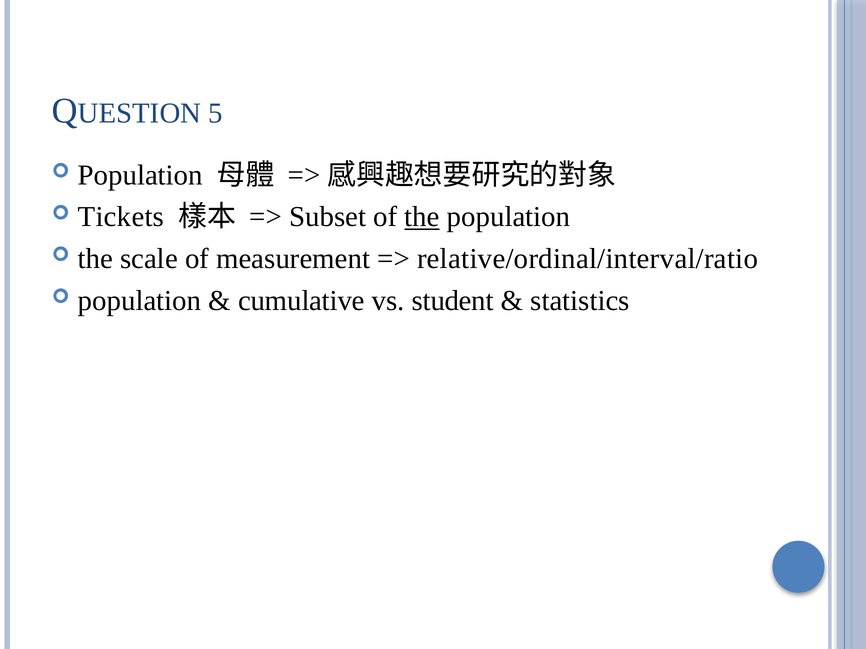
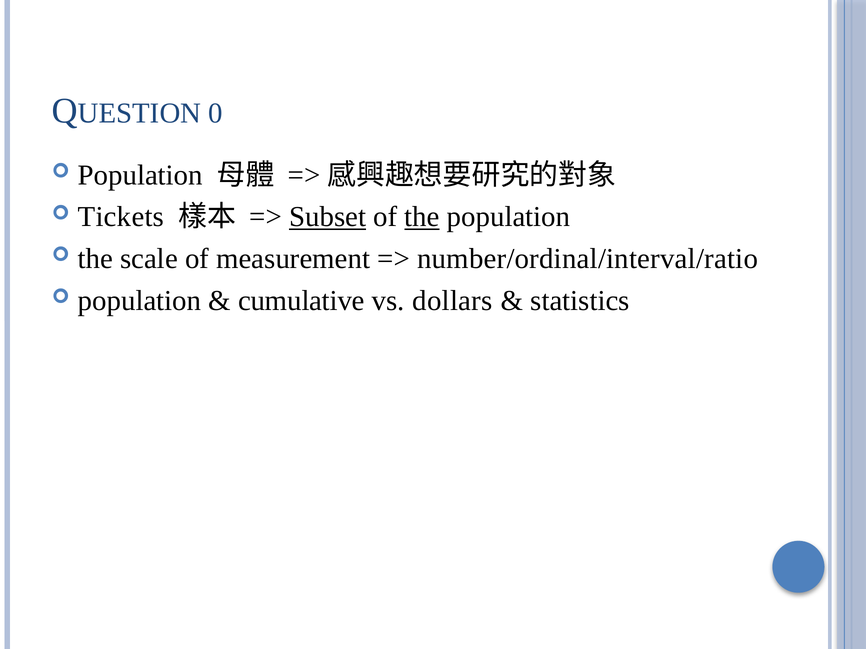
5: 5 -> 0 (216, 113)
Subset underline: none -> present (328, 217)
relative/ordinal/interval/ratio: relative/ordinal/interval/ratio -> number/ordinal/interval/ratio (588, 259)
student: student -> dollars (452, 301)
